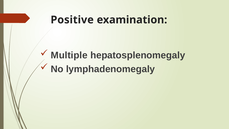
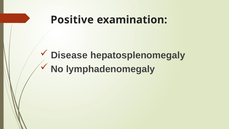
Multiple: Multiple -> Disease (69, 55)
